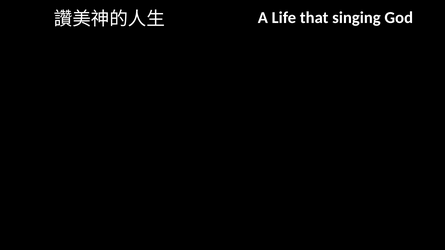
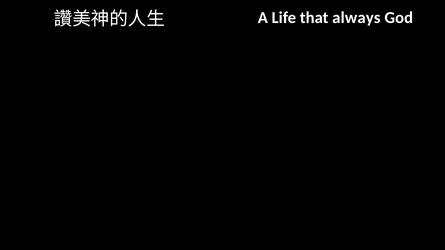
singing: singing -> always (356, 18)
